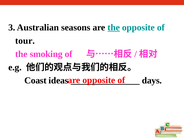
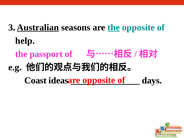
Australian underline: none -> present (38, 28)
tour: tour -> help (25, 41)
smoking: smoking -> passport (46, 54)
